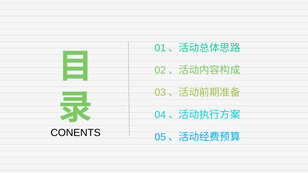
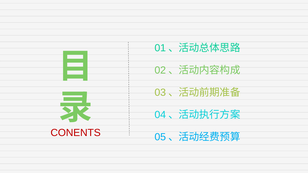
CONENTS colour: black -> red (76, 133)
